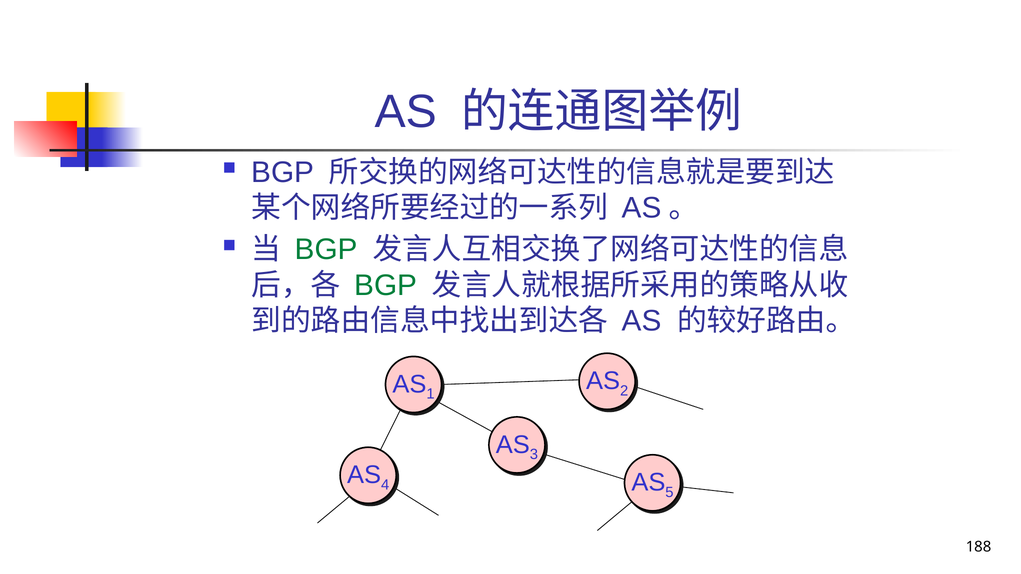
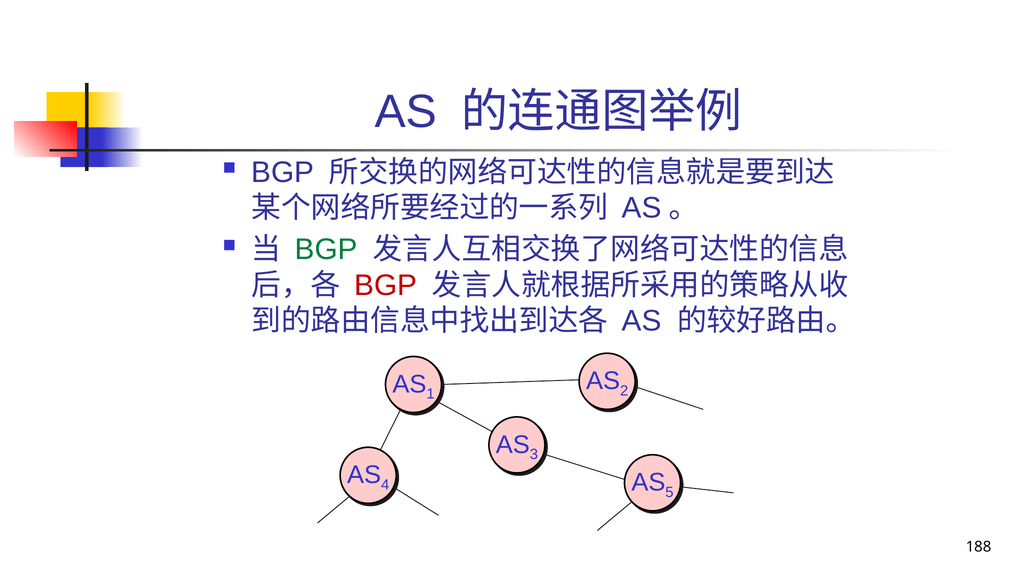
BGP colour: green -> red (386, 286)
